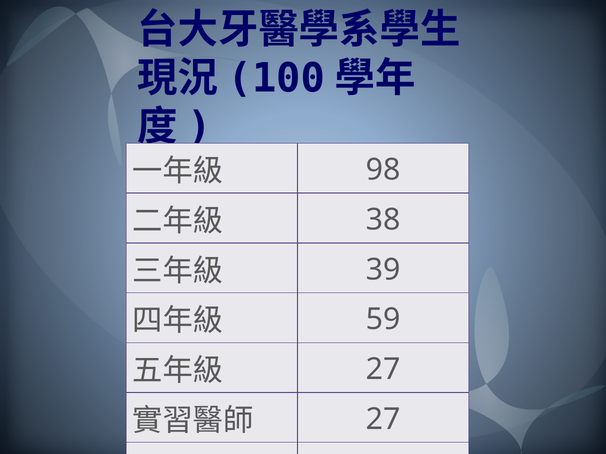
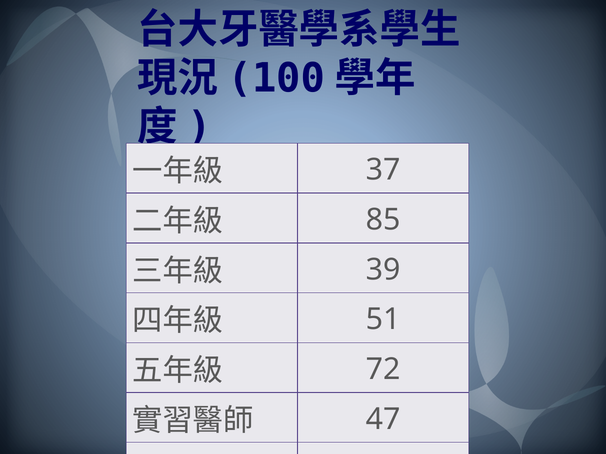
98: 98 -> 37 (383, 170)
38: 38 -> 85 (383, 220)
59: 59 -> 51 (383, 320)
27: 27 -> 72 (383, 370)
27: 27 -> 47 (383, 420)
